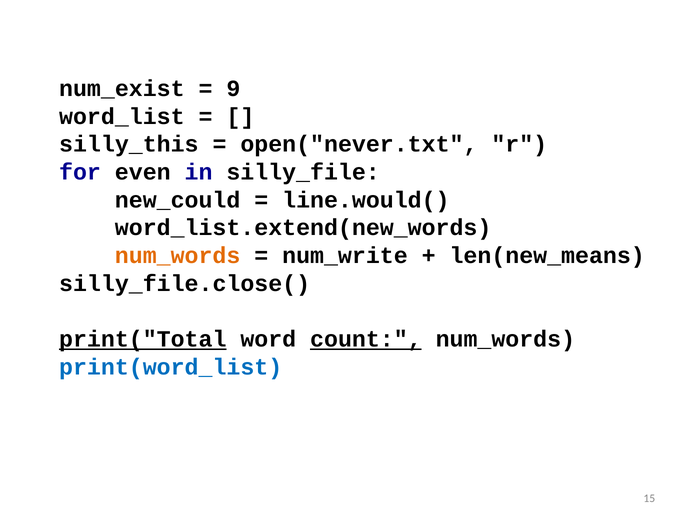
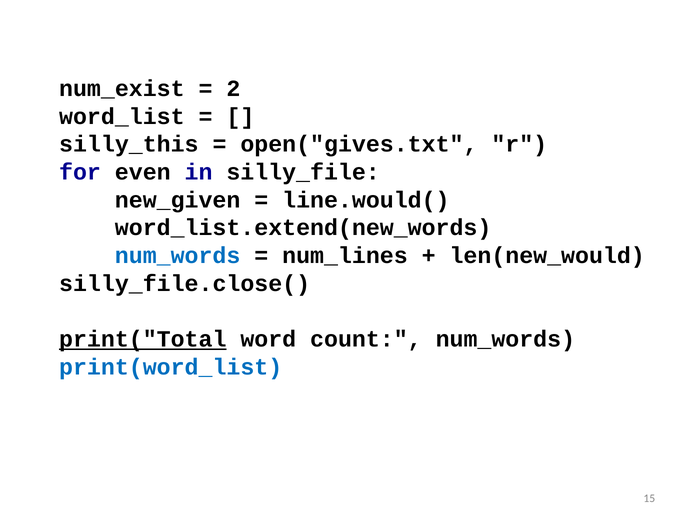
9: 9 -> 2 (233, 89)
open("never.txt: open("never.txt -> open("gives.txt (359, 144)
new_could: new_could -> new_given (178, 200)
num_words colour: orange -> blue (178, 256)
num_write: num_write -> num_lines (345, 256)
len(new_means: len(new_means -> len(new_would (547, 256)
count underline: present -> none (366, 340)
